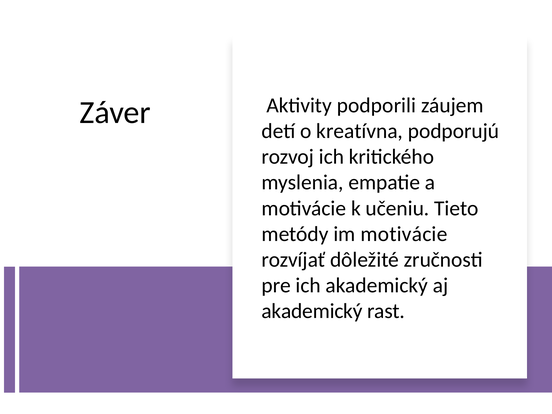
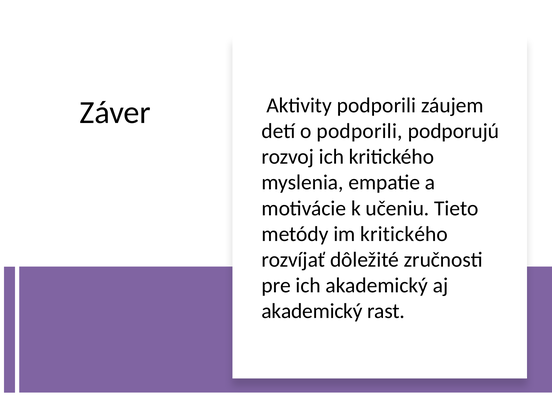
o kreatívna: kreatívna -> podporili (360, 131)
im motivácie: motivácie -> kritického (404, 234)
